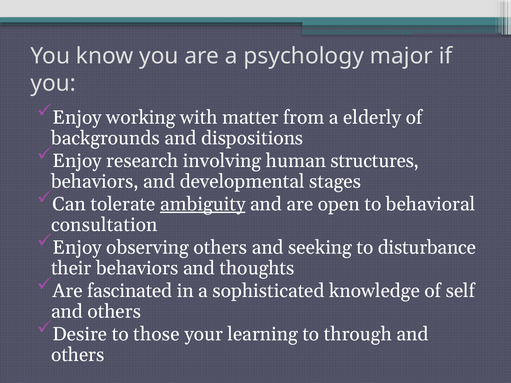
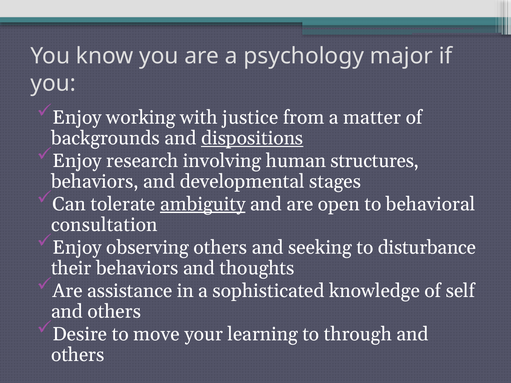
matter: matter -> justice (250, 118)
elderly: elderly -> matter (372, 118)
dispositions underline: none -> present (252, 138)
fascinated: fascinated -> assistance (130, 291)
those: those -> move (156, 334)
